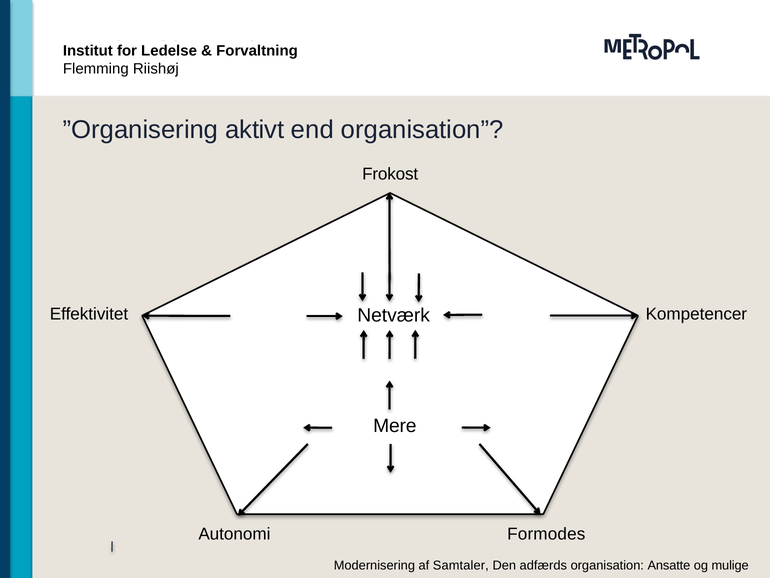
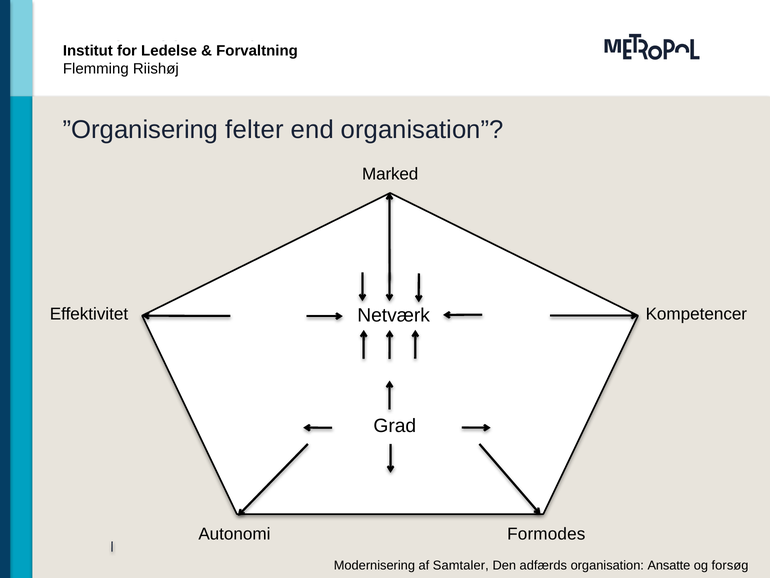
aktivt: aktivt -> felter (255, 130)
Frokost: Frokost -> Marked (390, 174)
Mere: Mere -> Grad (395, 426)
mulige: mulige -> forsøg (730, 565)
